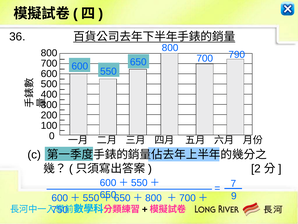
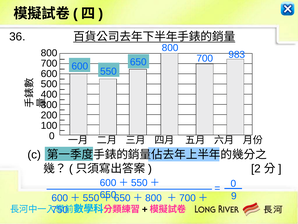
790: 790 -> 983 (237, 55)
7: 7 -> 0 (233, 183)
